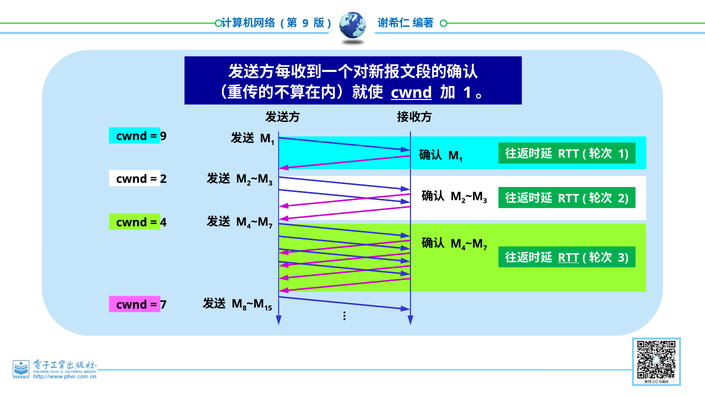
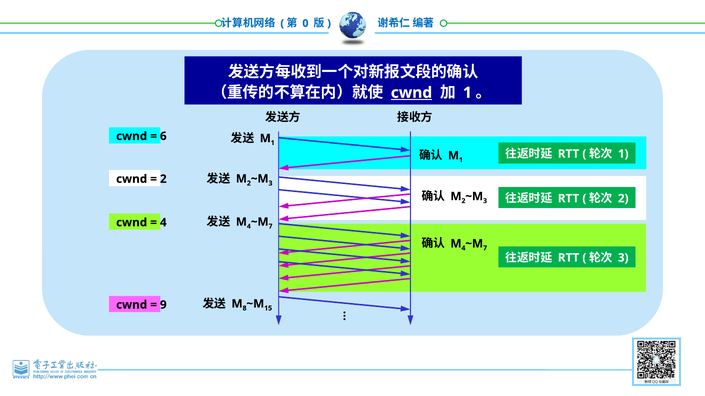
9: 9 -> 0 (305, 23)
9: 9 -> 6 (163, 136)
RTT underline: present -> none (568, 258)
7: 7 -> 9 (163, 305)
